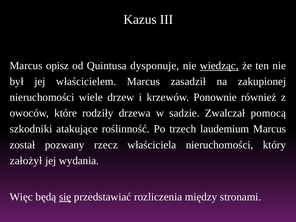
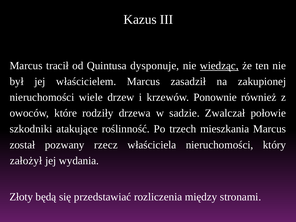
opisz: opisz -> tracił (57, 66)
pomocą: pomocą -> połowie (268, 113)
laudemium: laudemium -> mieszkania (225, 129)
Więc: Więc -> Złoty (21, 197)
się underline: present -> none (65, 197)
